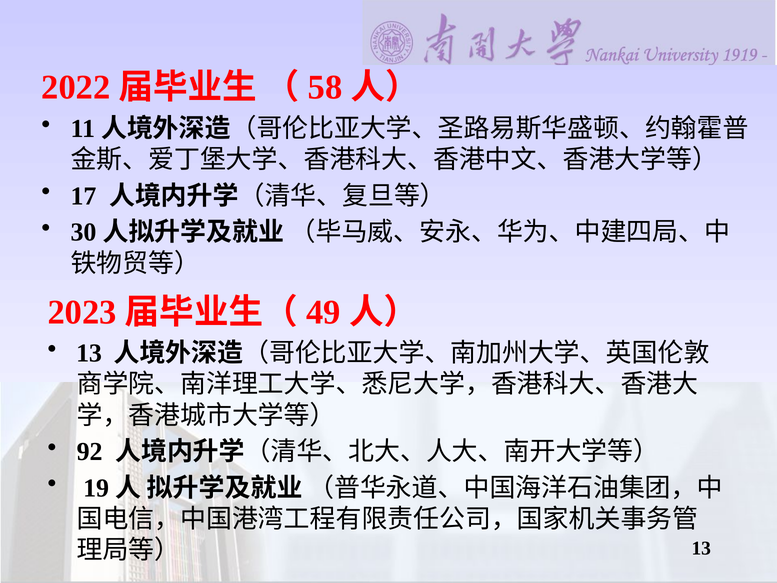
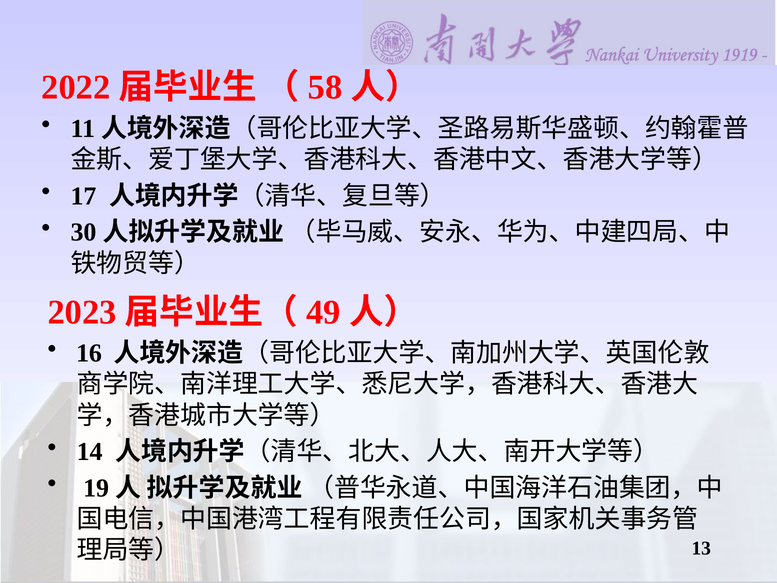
13: 13 -> 16 (89, 353)
92: 92 -> 14 (90, 452)
